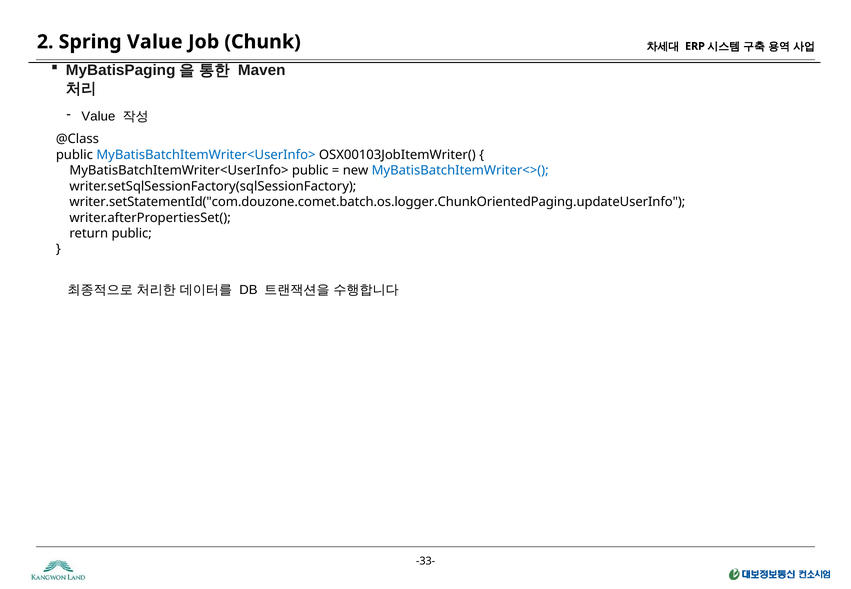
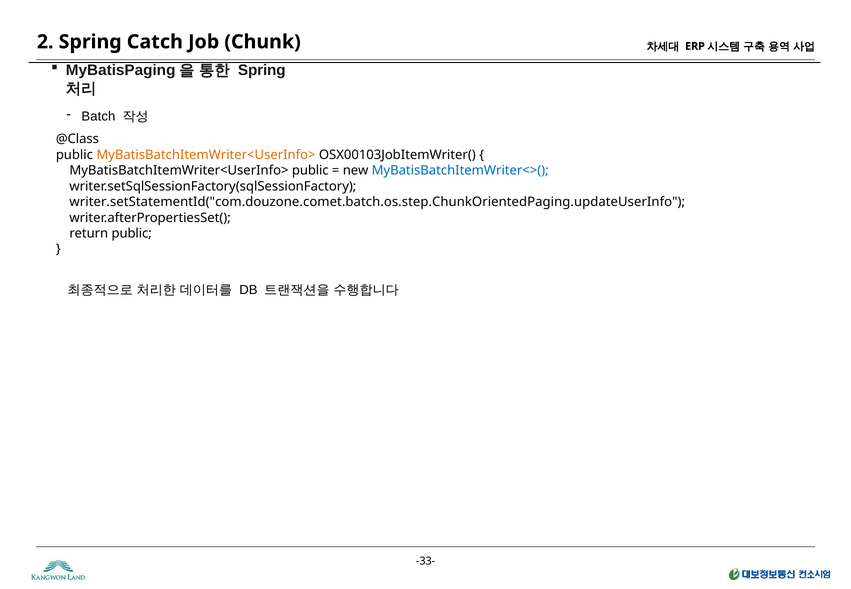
Spring Value: Value -> Catch (155, 42)
Maven: Maven -> Spring (262, 70)
Value: Value -> Batch (98, 116)
MyBatisBatchItemWriter<UserInfo> colour: blue -> orange (206, 155)
writer.setStatementId("com.douzone.comet.batch.os.logger.ChunkOrientedPaging.updateUserInfo: writer.setStatementId("com.douzone.comet.batch.os.logger.ChunkOrientedPaging.updateUserInfo -> writer.setStatementId("com.douzone.comet.batch.os.step.ChunkOrientedPaging.updateUserInfo (377, 202)
